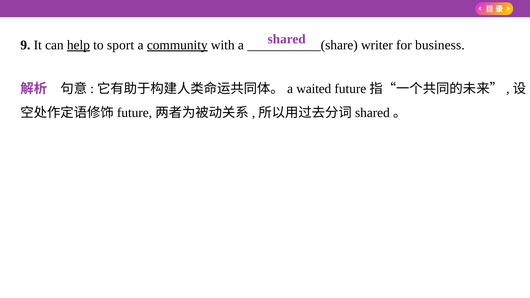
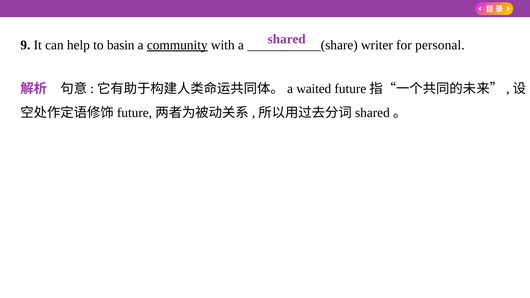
help underline: present -> none (78, 45)
sport: sport -> basin (121, 45)
business: business -> personal (440, 45)
